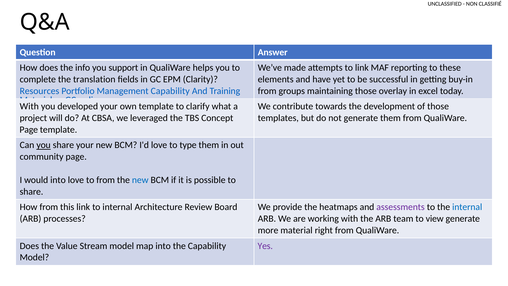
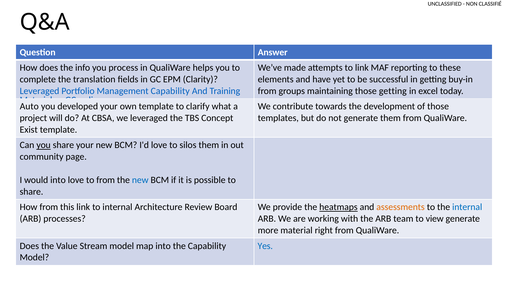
support: support -> process (123, 68)
Resources: Resources -> Leveraged (40, 91)
those overlay: overlay -> getting (393, 91)
With: With -> Auto (29, 106)
Page: Page -> Exist (29, 130)
type: type -> silos (188, 145)
heatmaps underline: none -> present (338, 207)
assessments colour: purple -> orange (401, 207)
Yes colour: purple -> blue (265, 246)
